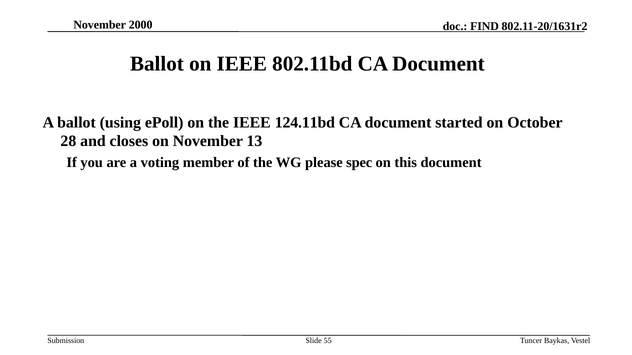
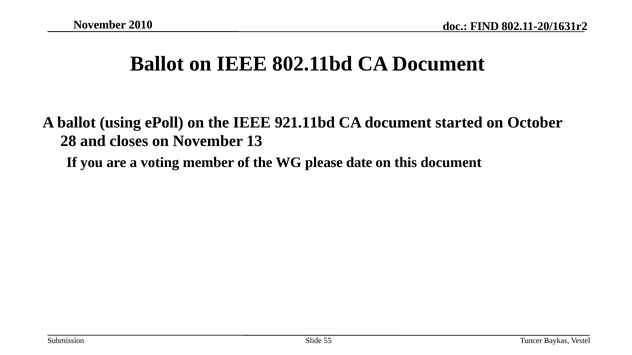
2000: 2000 -> 2010 (141, 25)
124.11bd: 124.11bd -> 921.11bd (305, 122)
spec: spec -> date (359, 163)
